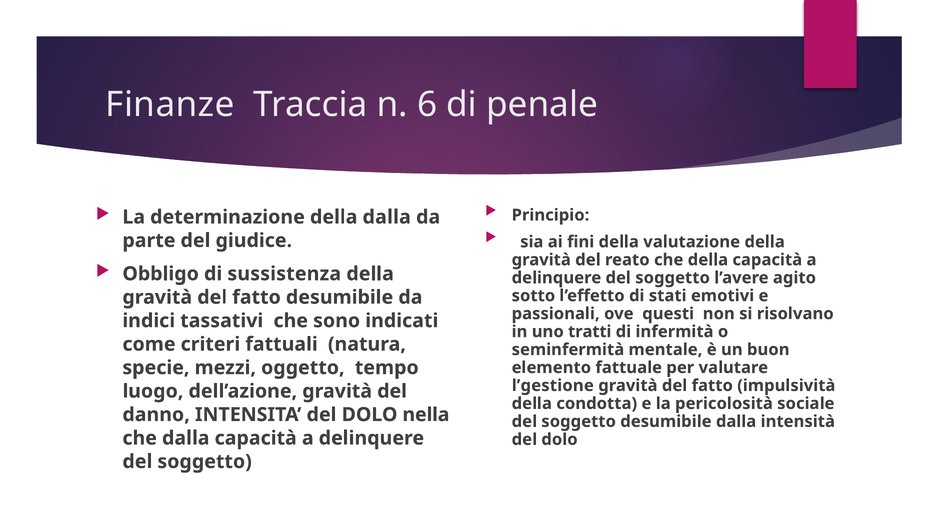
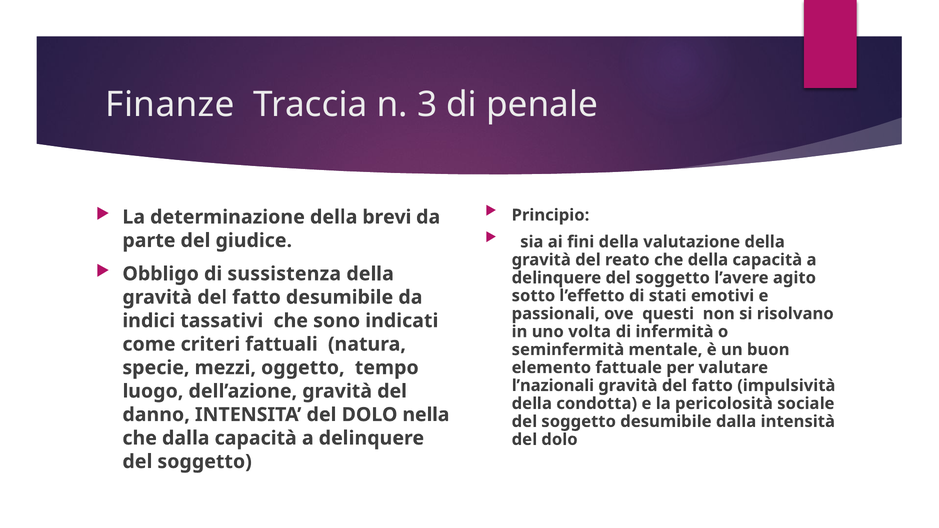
6: 6 -> 3 (427, 105)
della dalla: dalla -> brevi (387, 217)
tratti: tratti -> volta (590, 332)
l’gestione: l’gestione -> l’nazionali (553, 386)
